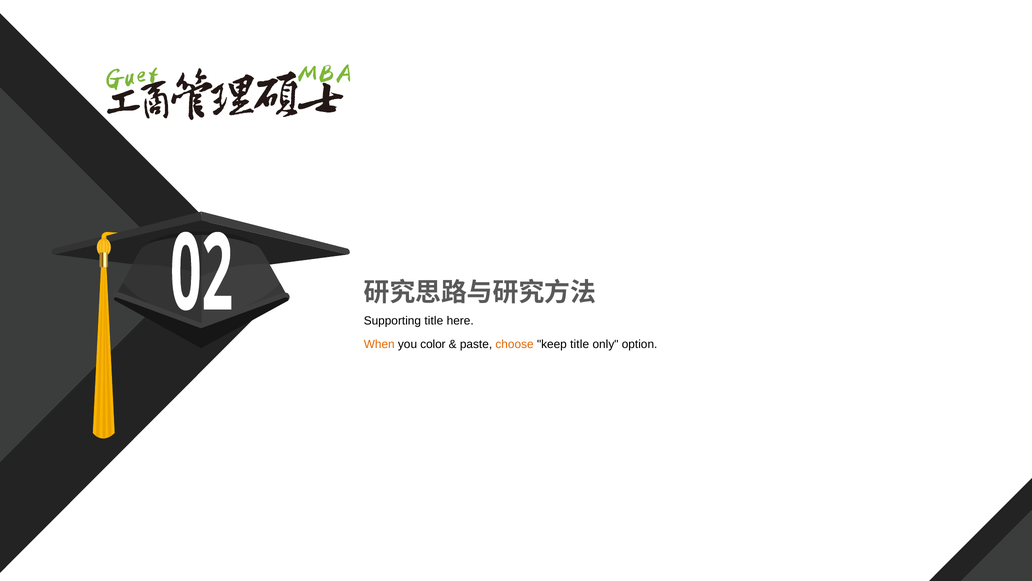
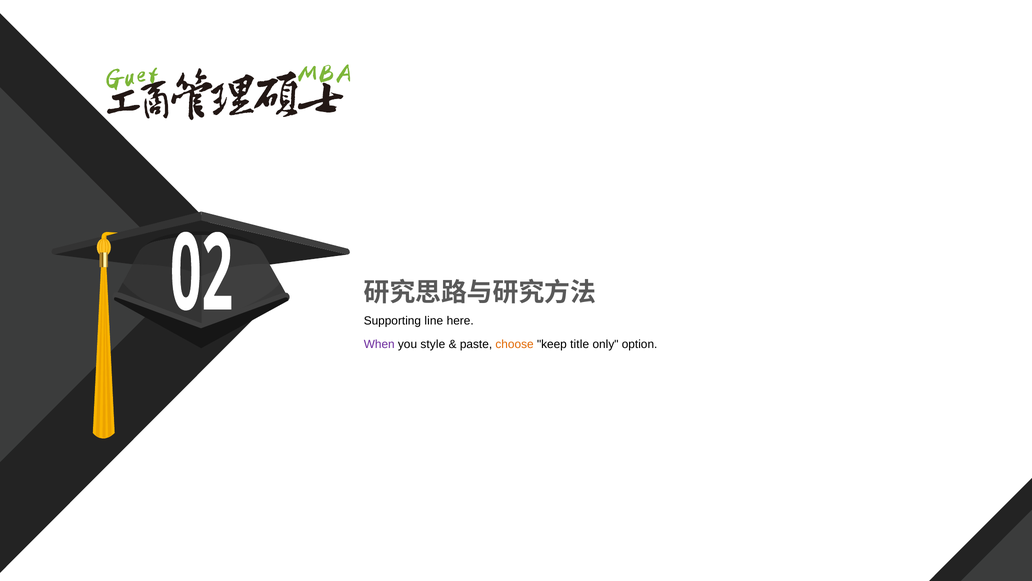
Supporting title: title -> line (434, 320)
When colour: orange -> purple (379, 344)
color: color -> style (433, 344)
